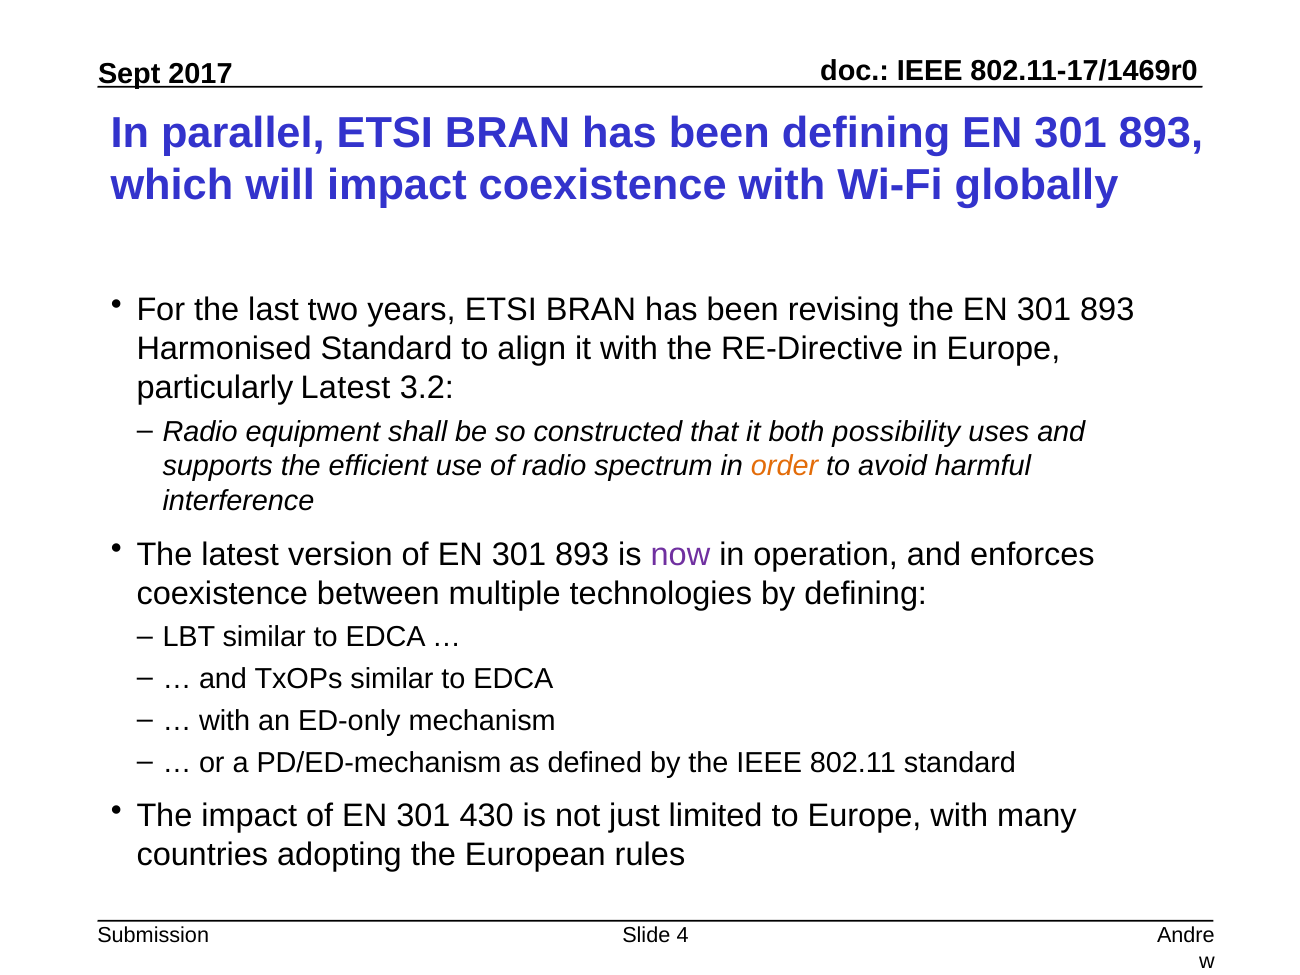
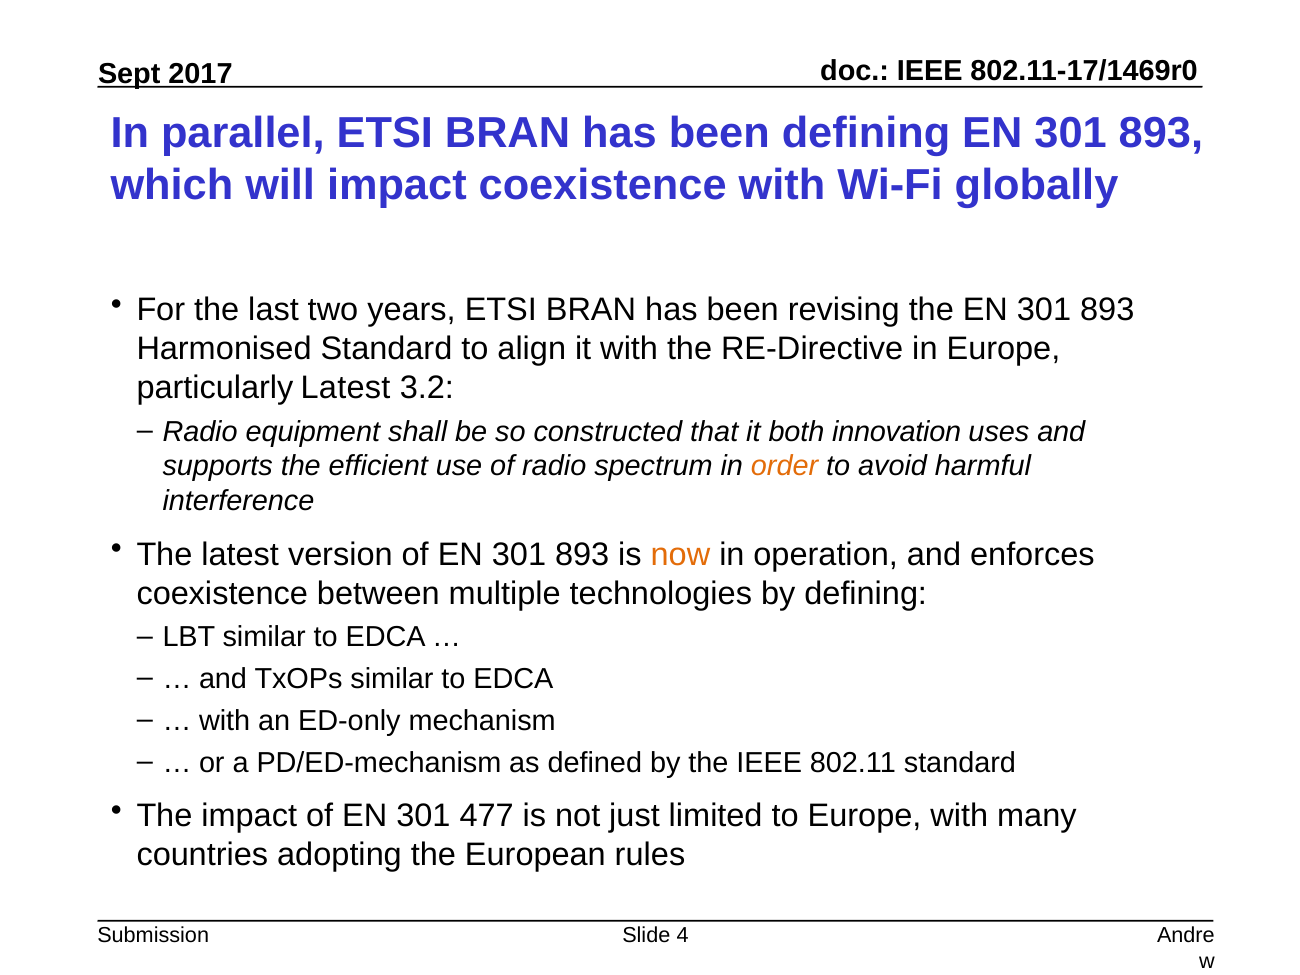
possibility: possibility -> innovation (897, 432)
now colour: purple -> orange (680, 554)
430: 430 -> 477 (487, 816)
